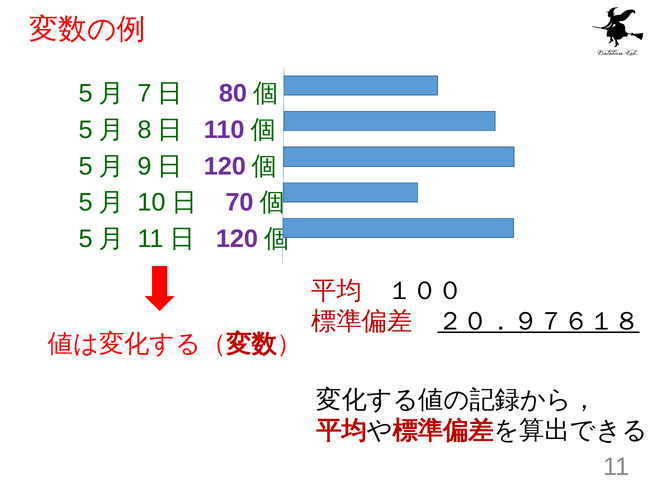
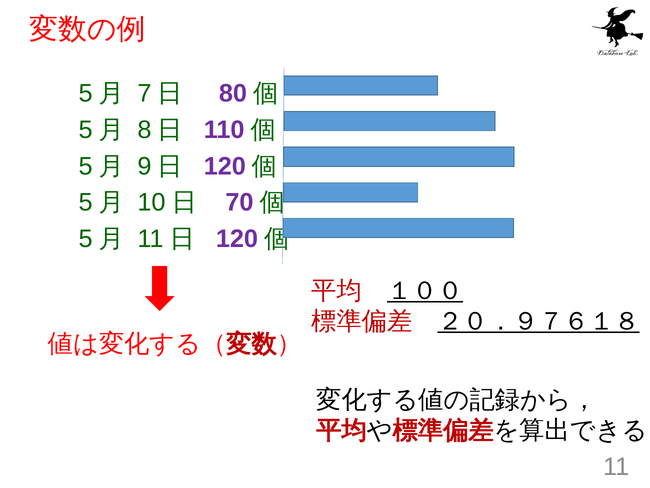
１００ underline: none -> present (425, 291)
